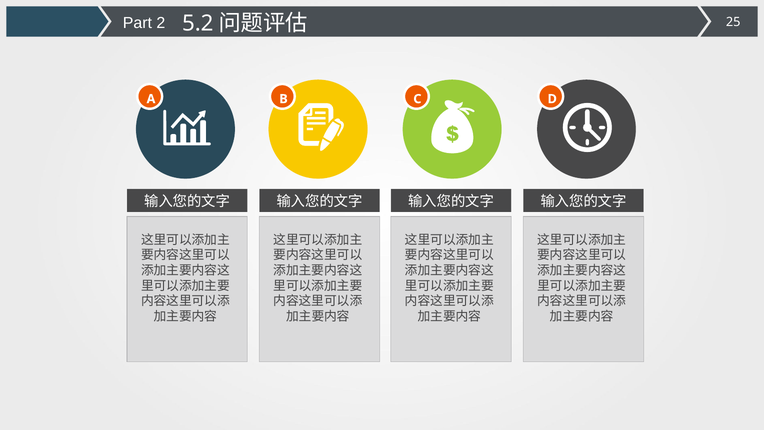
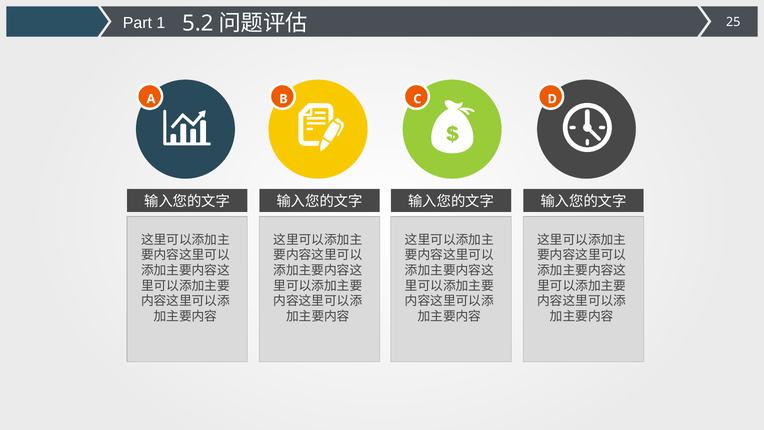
2: 2 -> 1 (161, 23)
